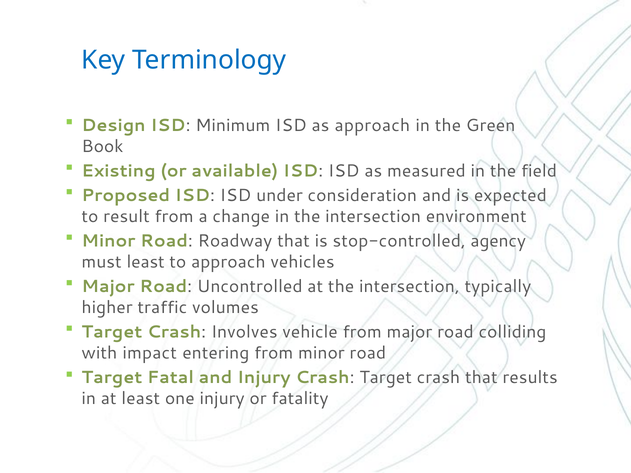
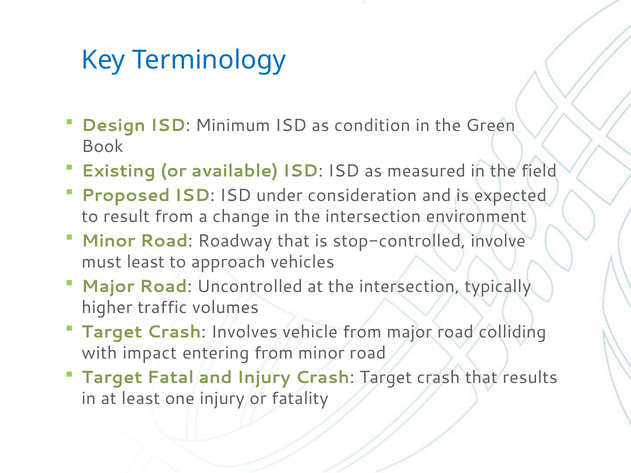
as approach: approach -> condition (372, 125)
agency: agency -> involve (498, 241)
